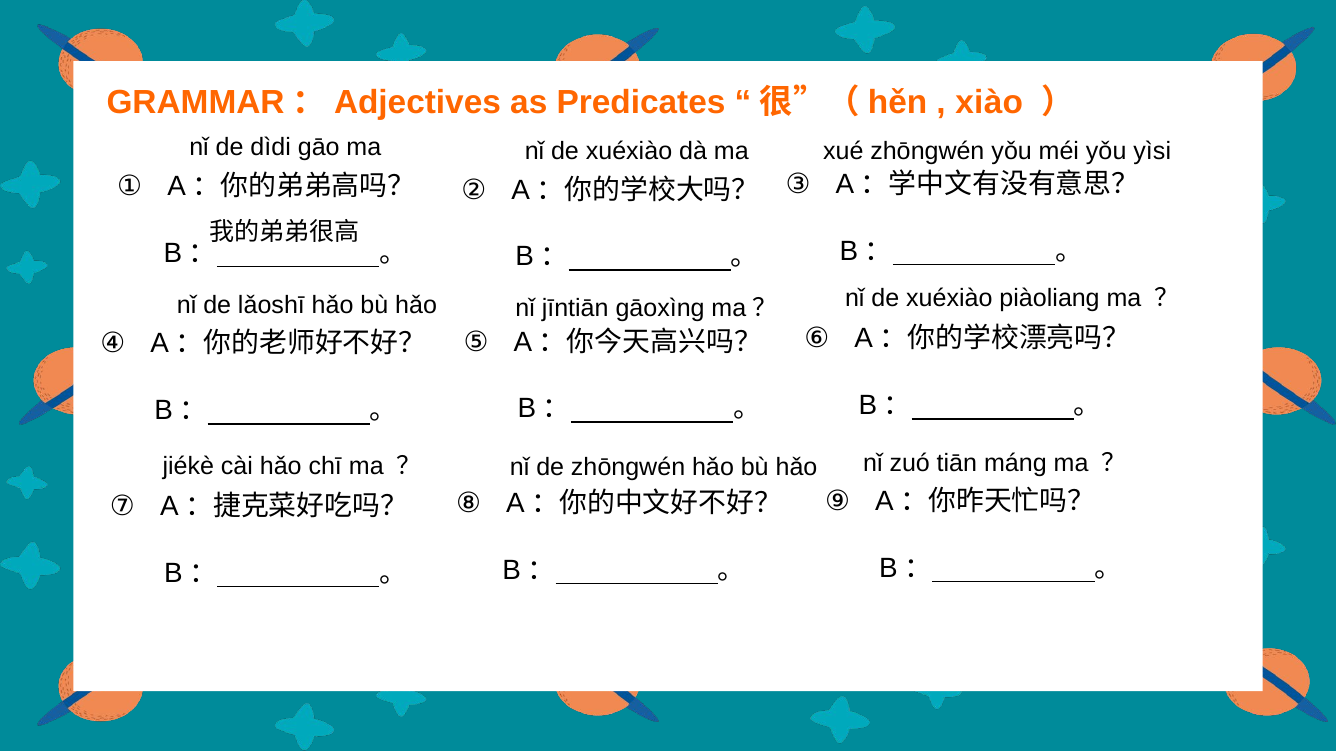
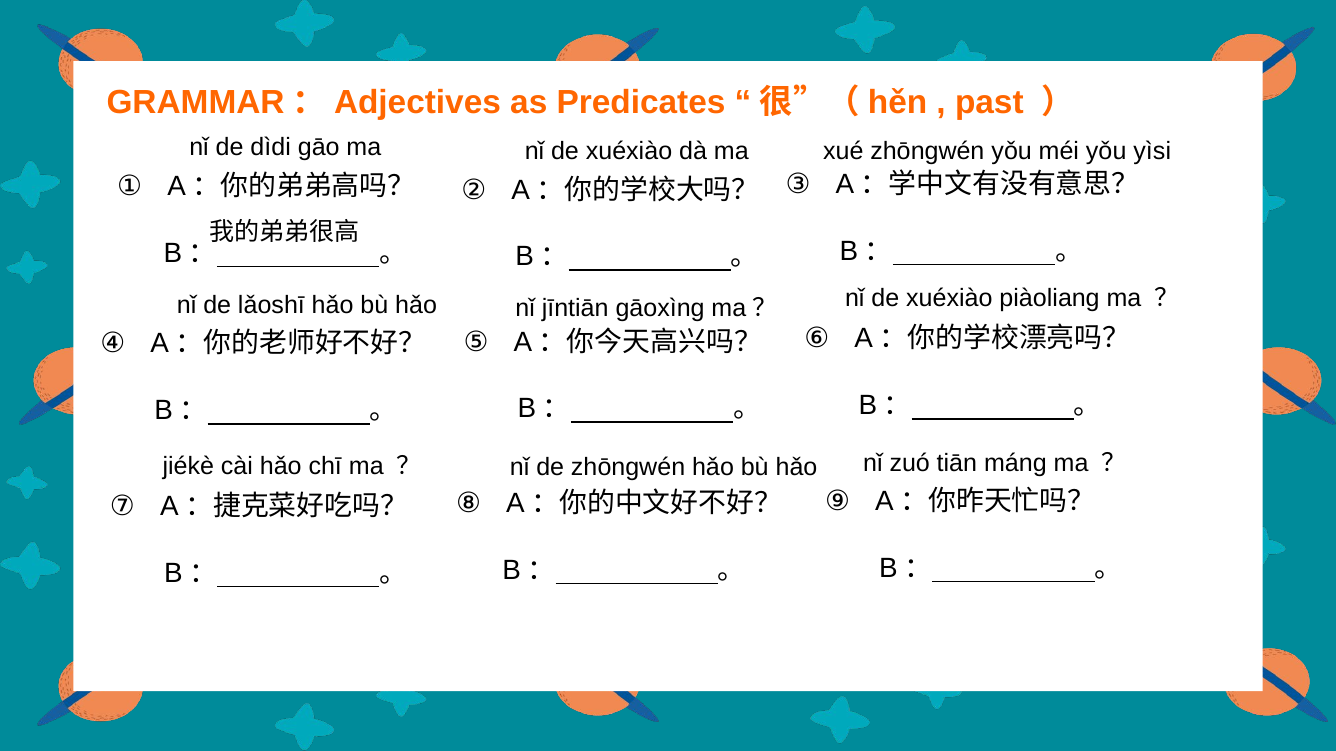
xiào: xiào -> past (989, 103)
